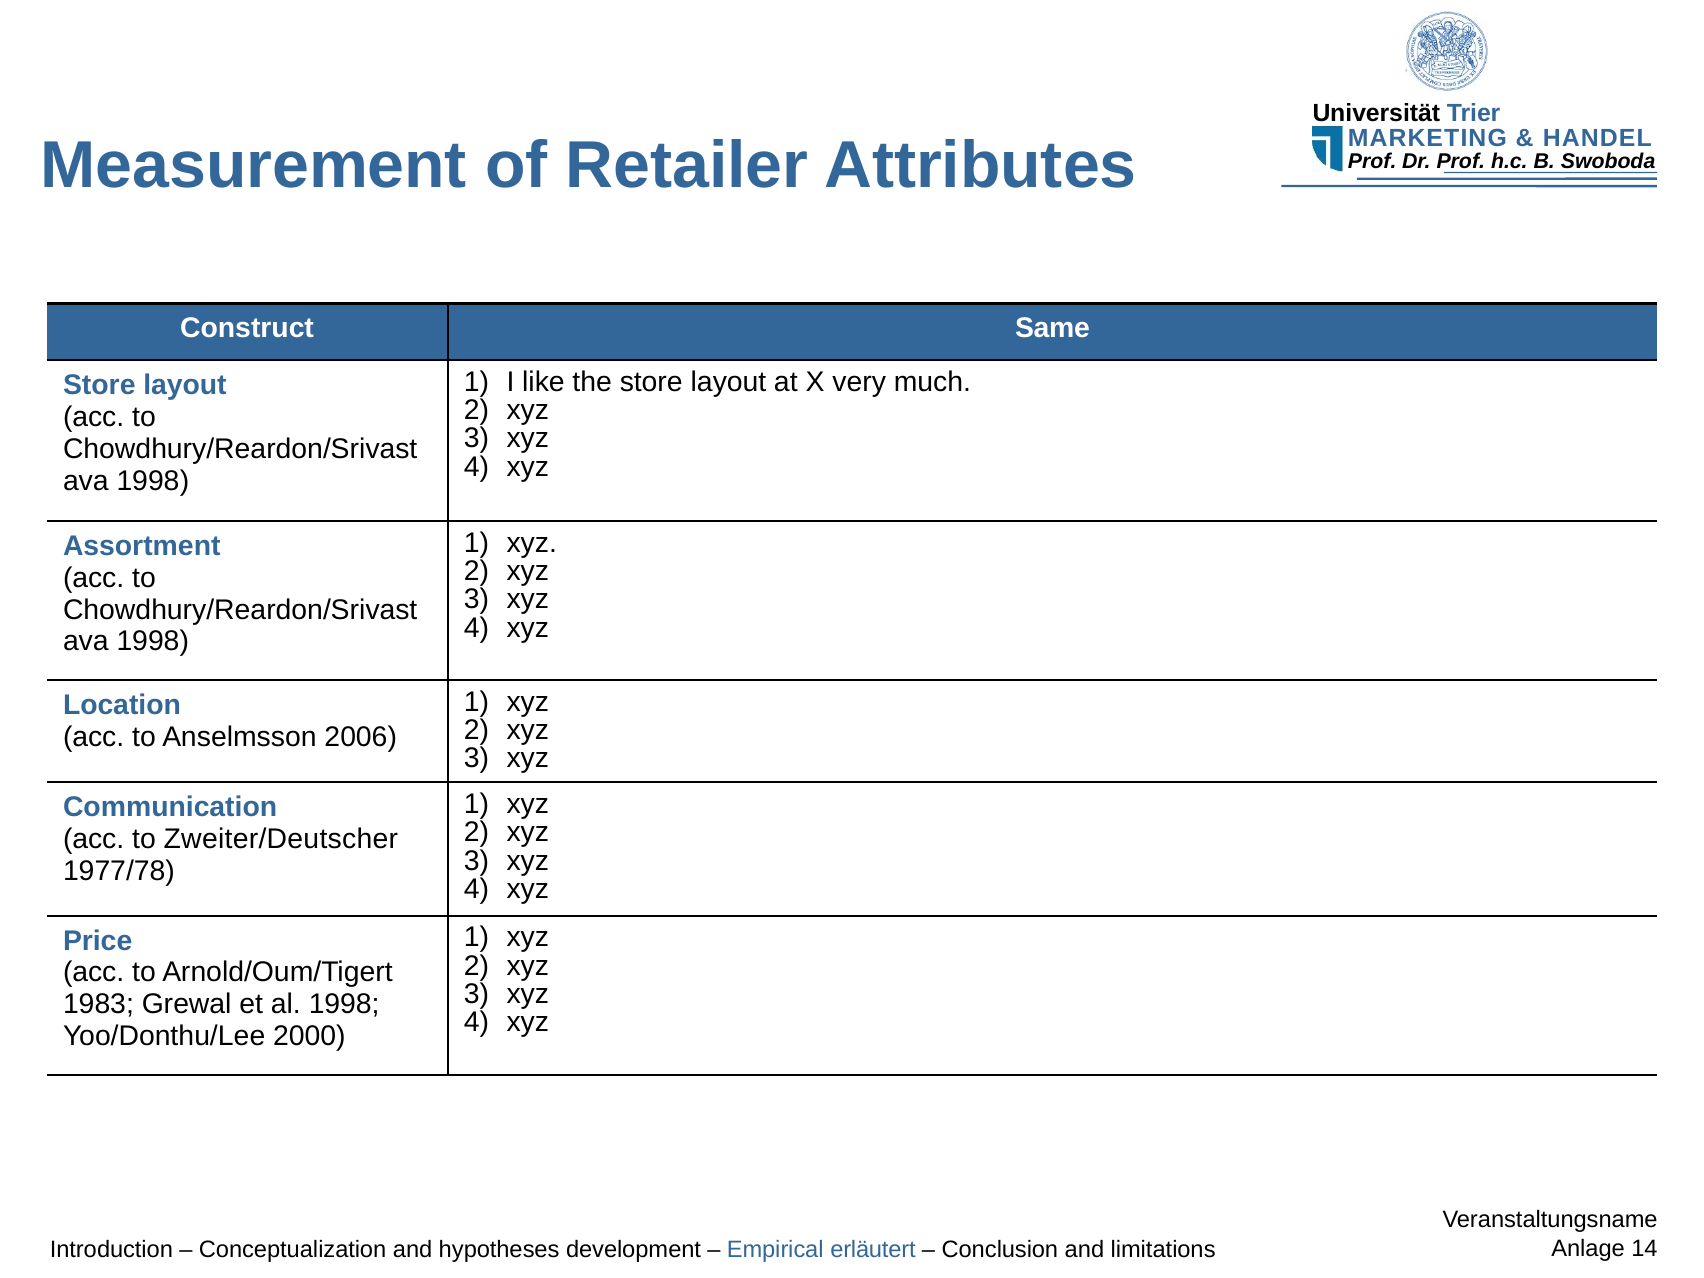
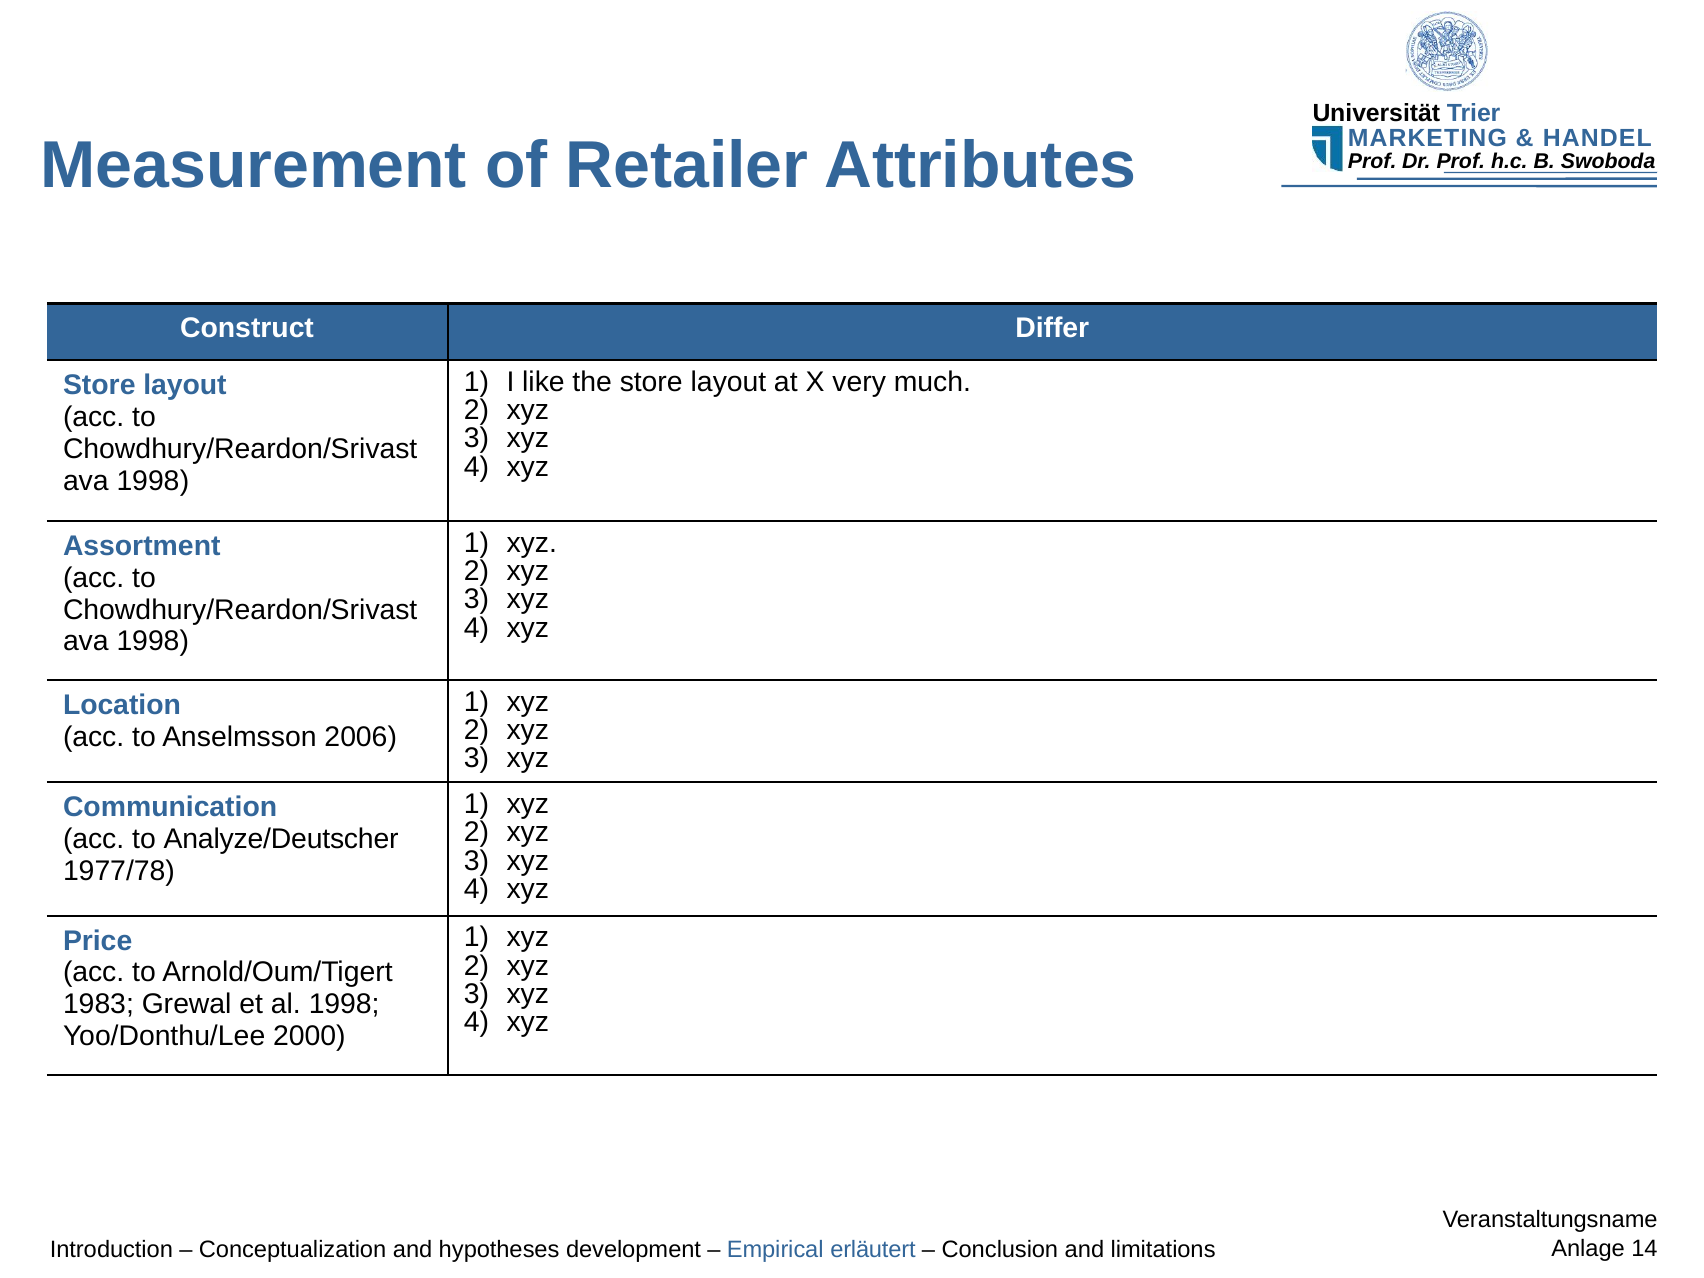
Same: Same -> Differ (1052, 328)
Zweiter/Deutscher: Zweiter/Deutscher -> Analyze/Deutscher (281, 839)
